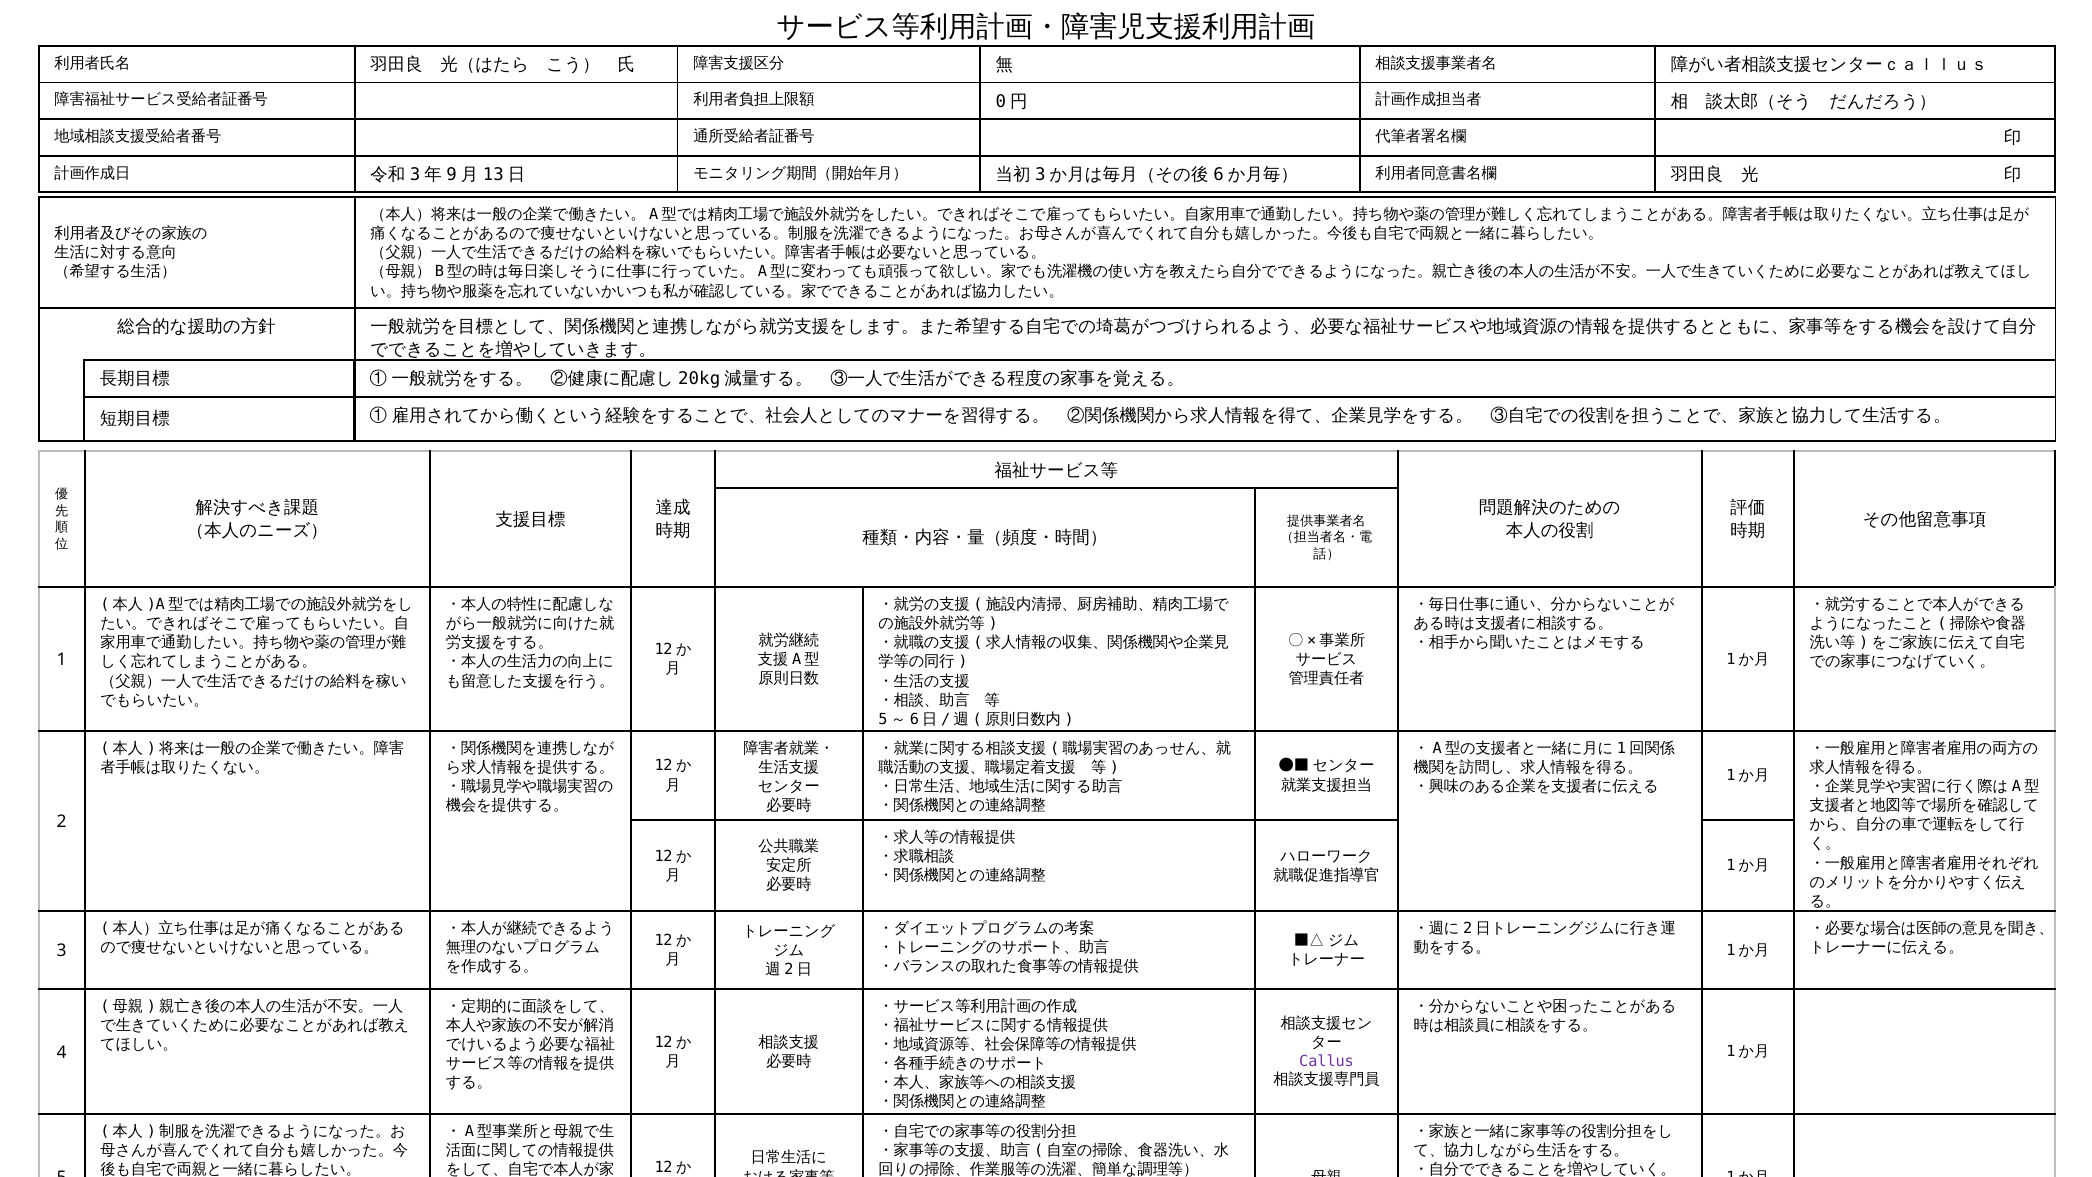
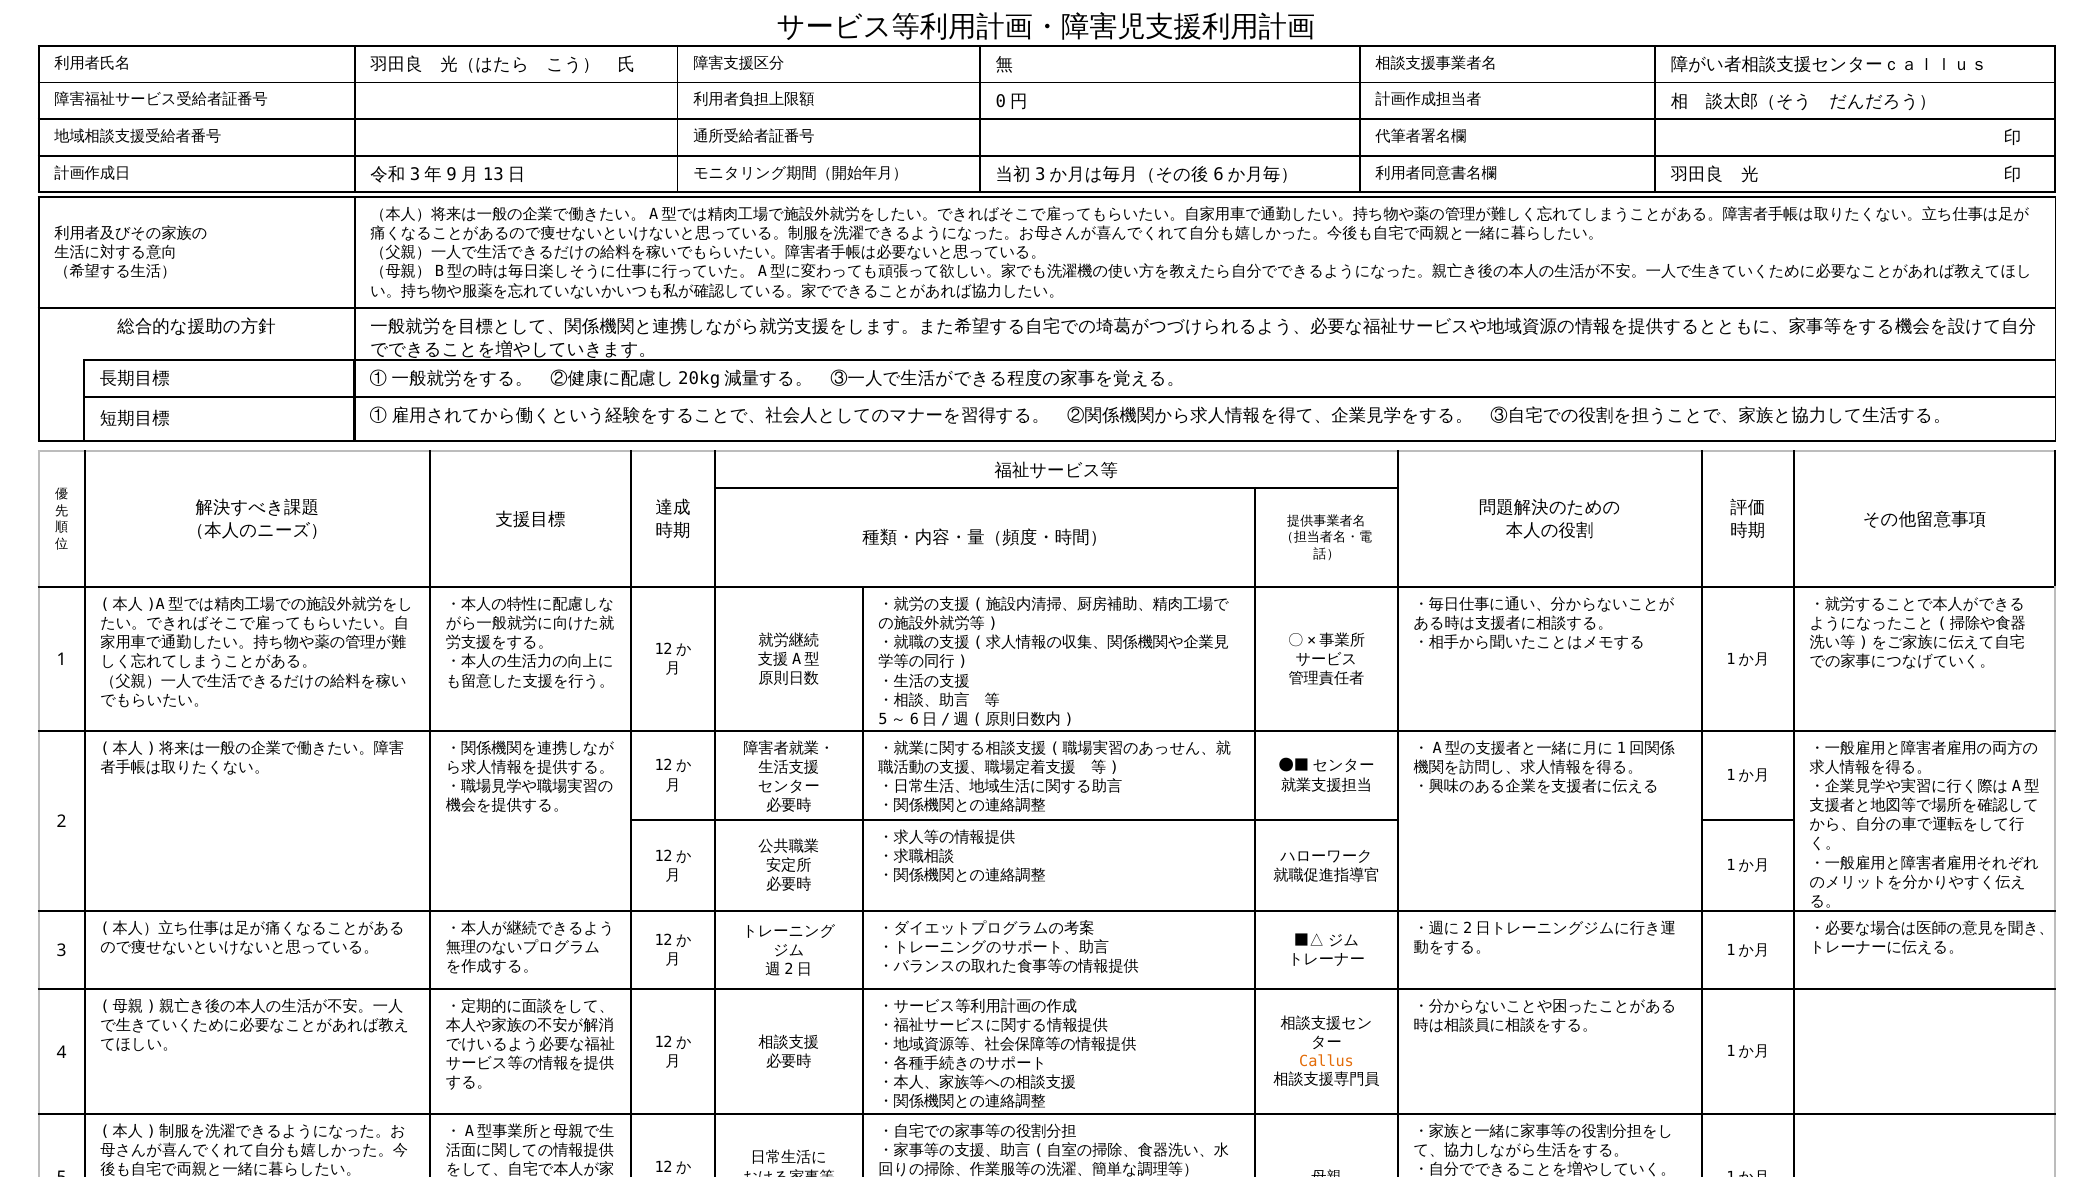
Callus colour: purple -> orange (1327, 1061)
